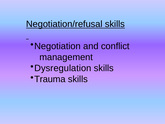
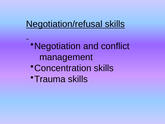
Dysregulation: Dysregulation -> Concentration (63, 68)
